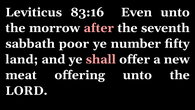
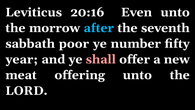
83:16: 83:16 -> 20:16 (87, 12)
after colour: pink -> light blue (99, 28)
land: land -> year (22, 59)
